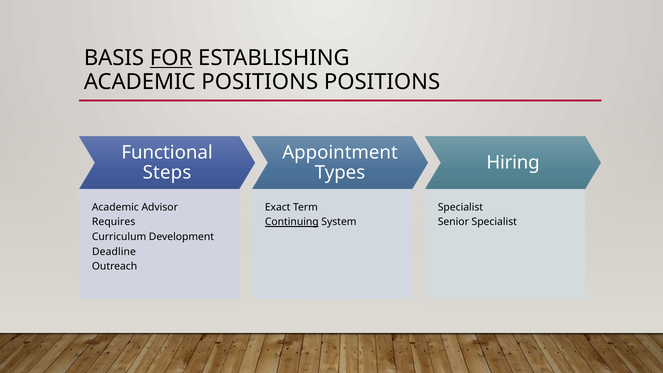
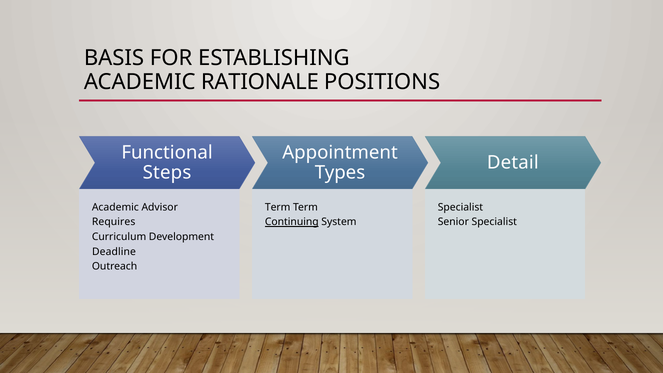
FOR underline: present -> none (171, 58)
ACADEMIC POSITIONS: POSITIONS -> RATIONALE (260, 82)
Hiring: Hiring -> Detail (513, 163)
Exact: Exact -> Term (278, 207)
